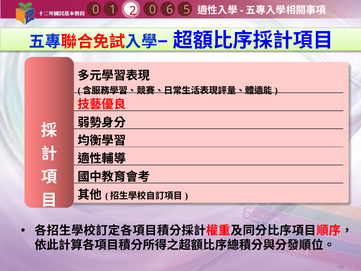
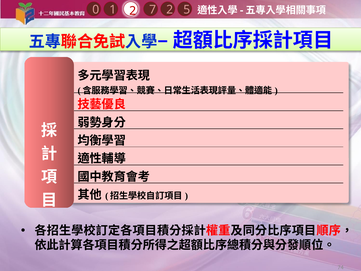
1 6: 6 -> 2 (170, 10)
2 0: 0 -> 7 (153, 10)
